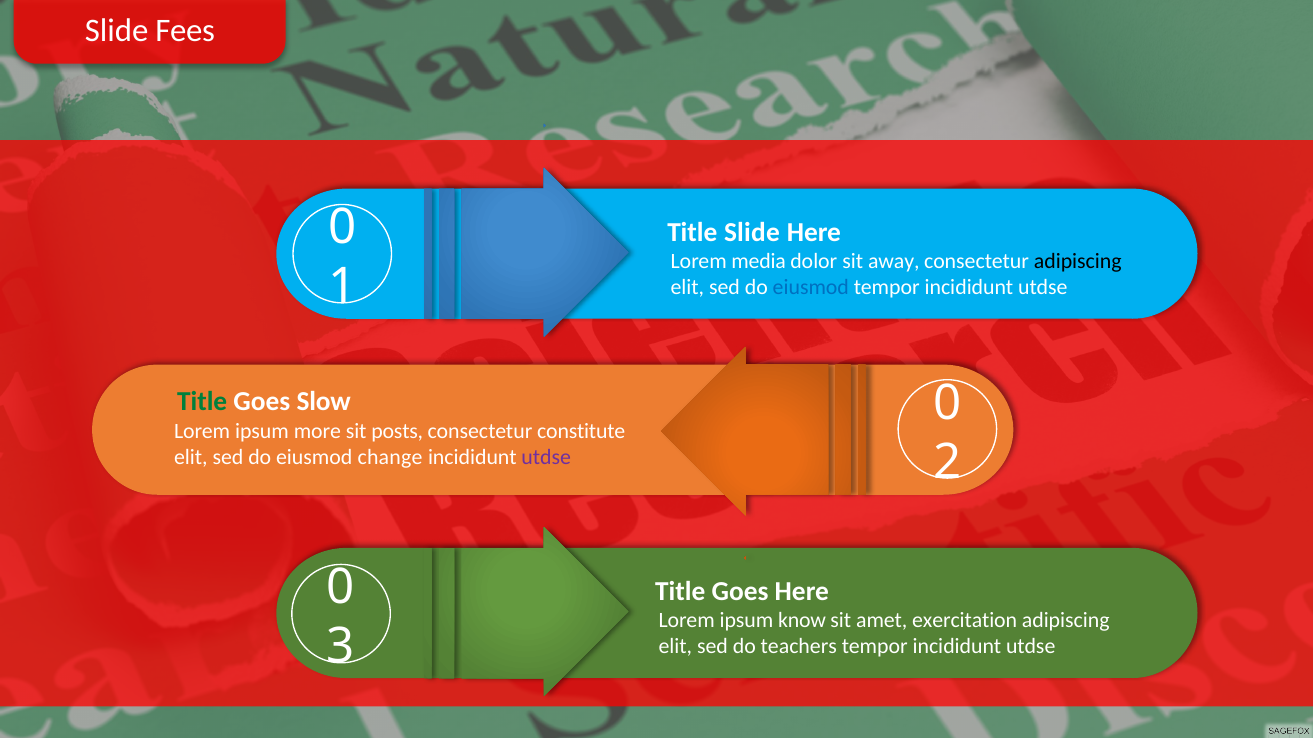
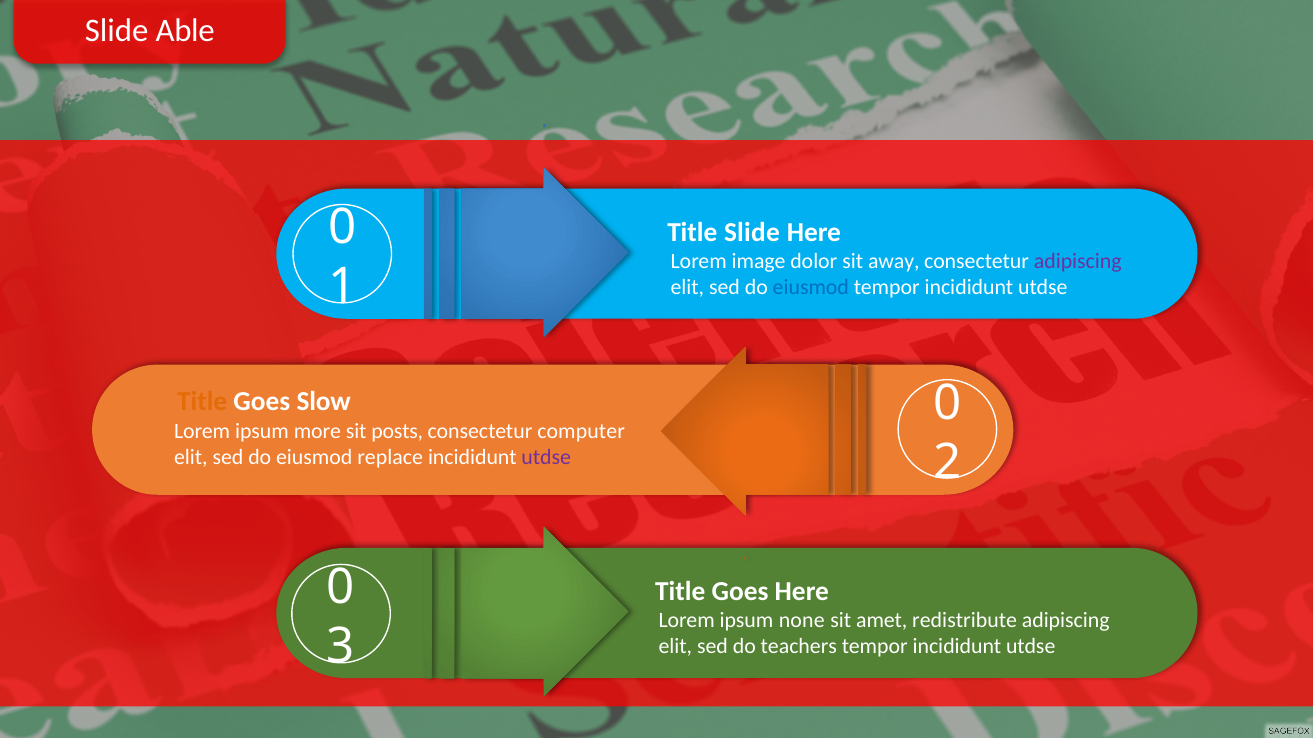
Fees: Fees -> Able (185, 31)
media: media -> image (759, 261)
adipiscing colour: black -> purple (1078, 261)
Title colour: green -> orange (202, 402)
constitute: constitute -> computer (581, 432)
change: change -> replace (390, 458)
know: know -> none (802, 621)
exercitation: exercitation -> redistribute (965, 621)
